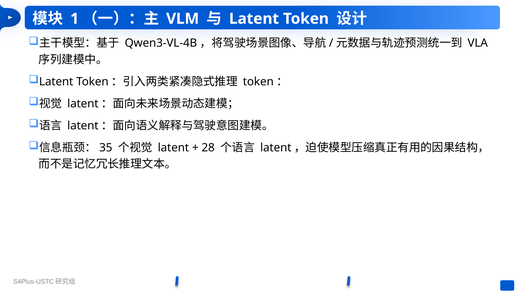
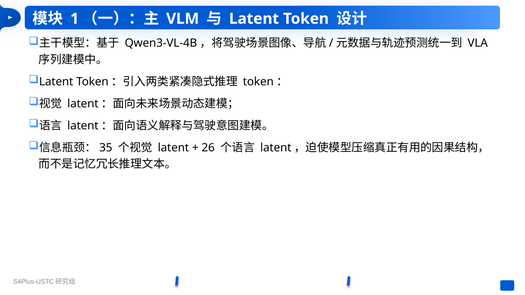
28: 28 -> 26 (208, 148)
